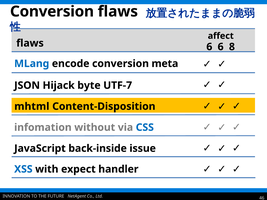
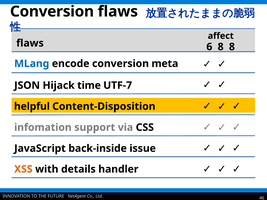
6 6: 6 -> 8 (221, 47)
byte: byte -> time (89, 86)
mhtml: mhtml -> helpful (32, 107)
without: without -> support (95, 128)
CSS colour: blue -> black (145, 128)
XSS colour: blue -> orange (23, 169)
expect: expect -> details (78, 169)
